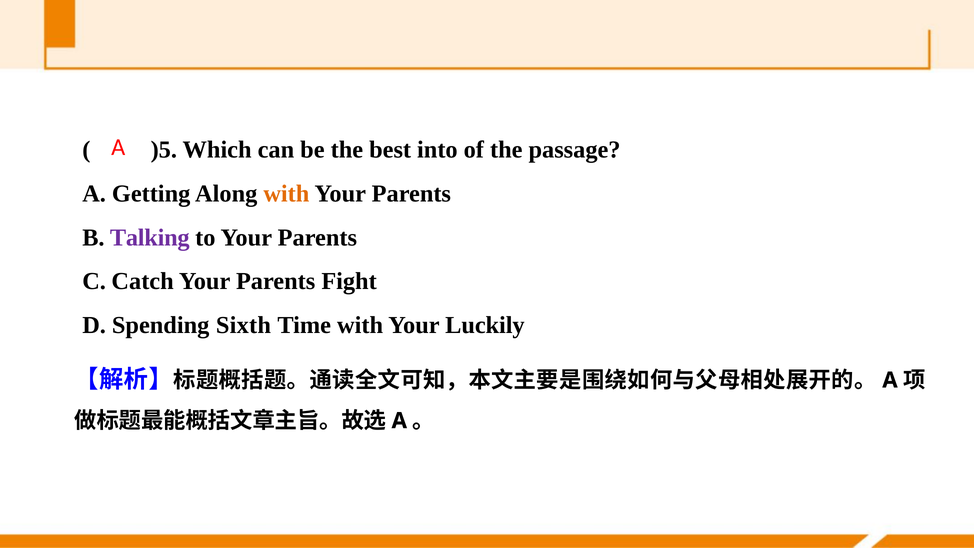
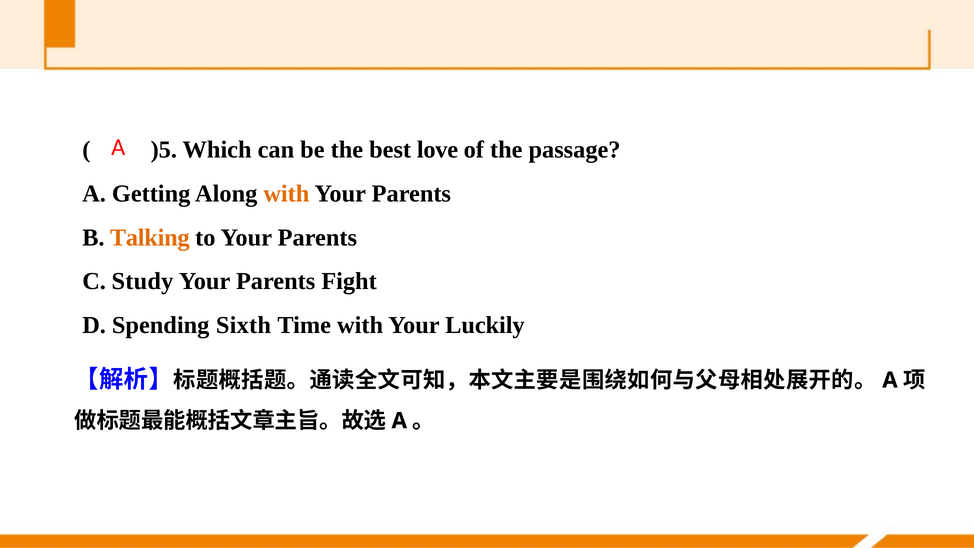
into: into -> love (437, 150)
Talking colour: purple -> orange (150, 237)
Catch: Catch -> Study (142, 281)
